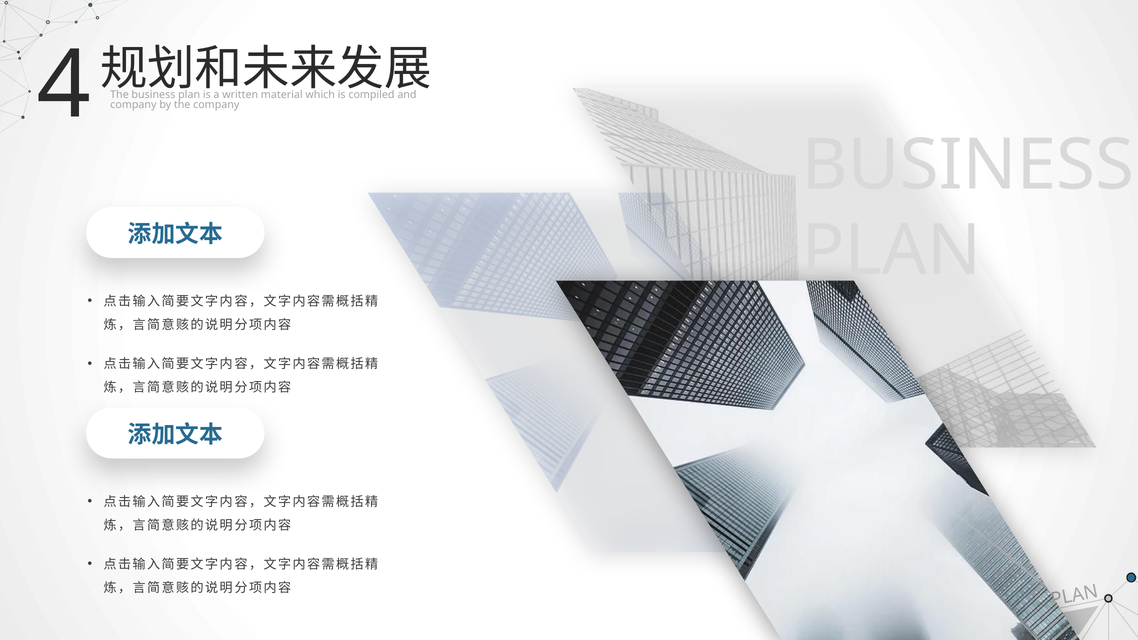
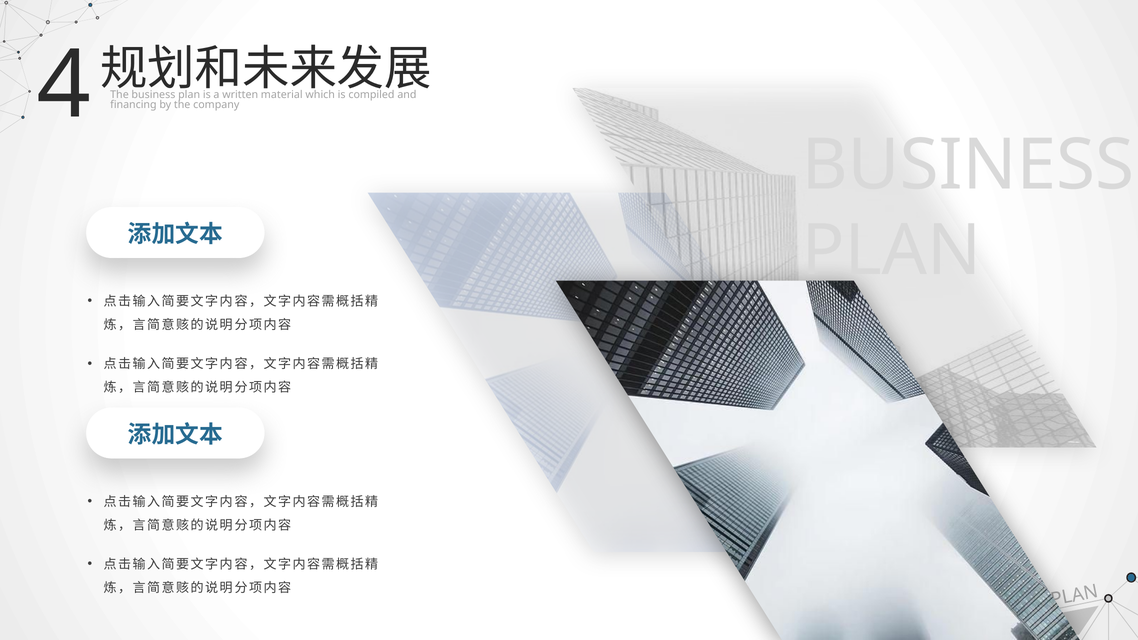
company: company -> financing (133, 105)
